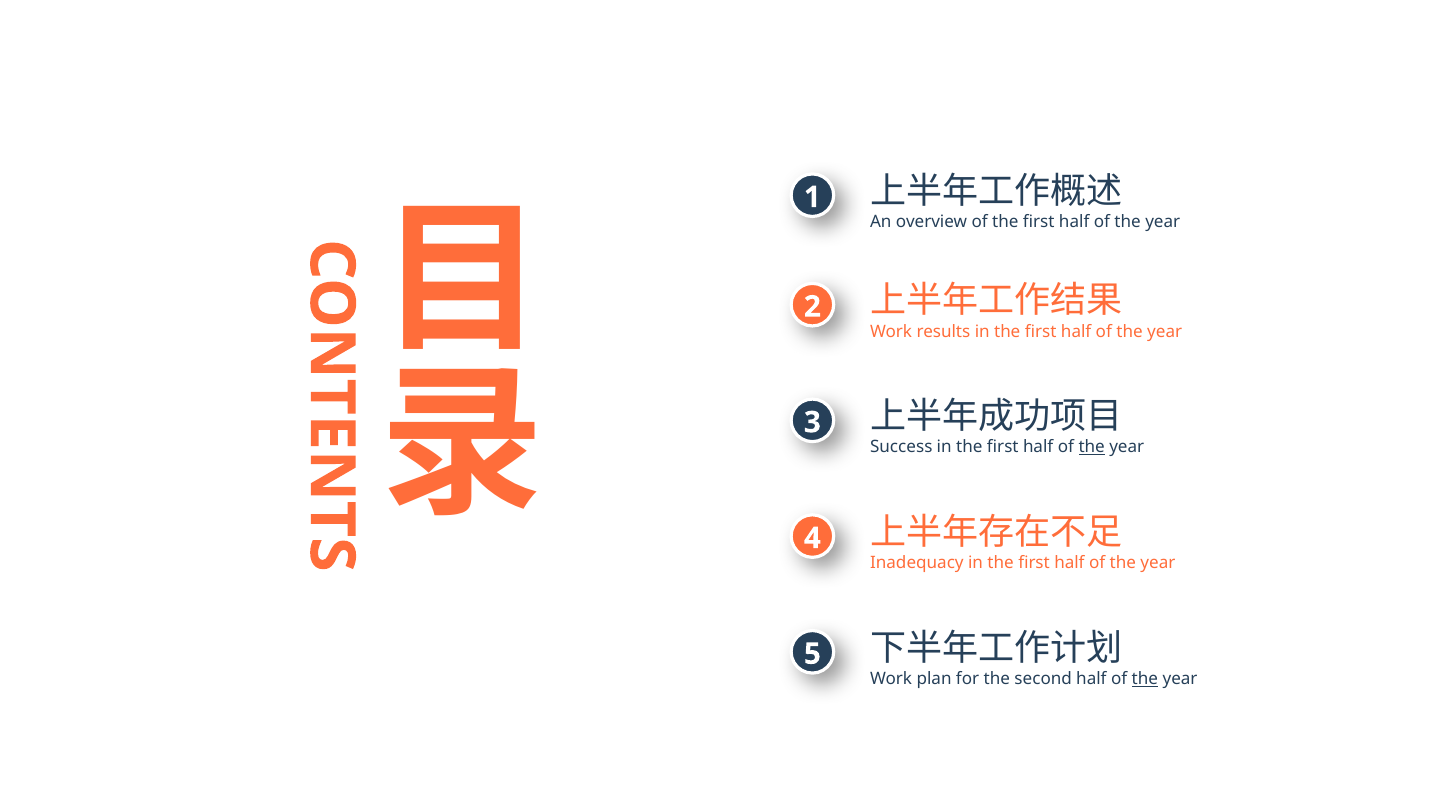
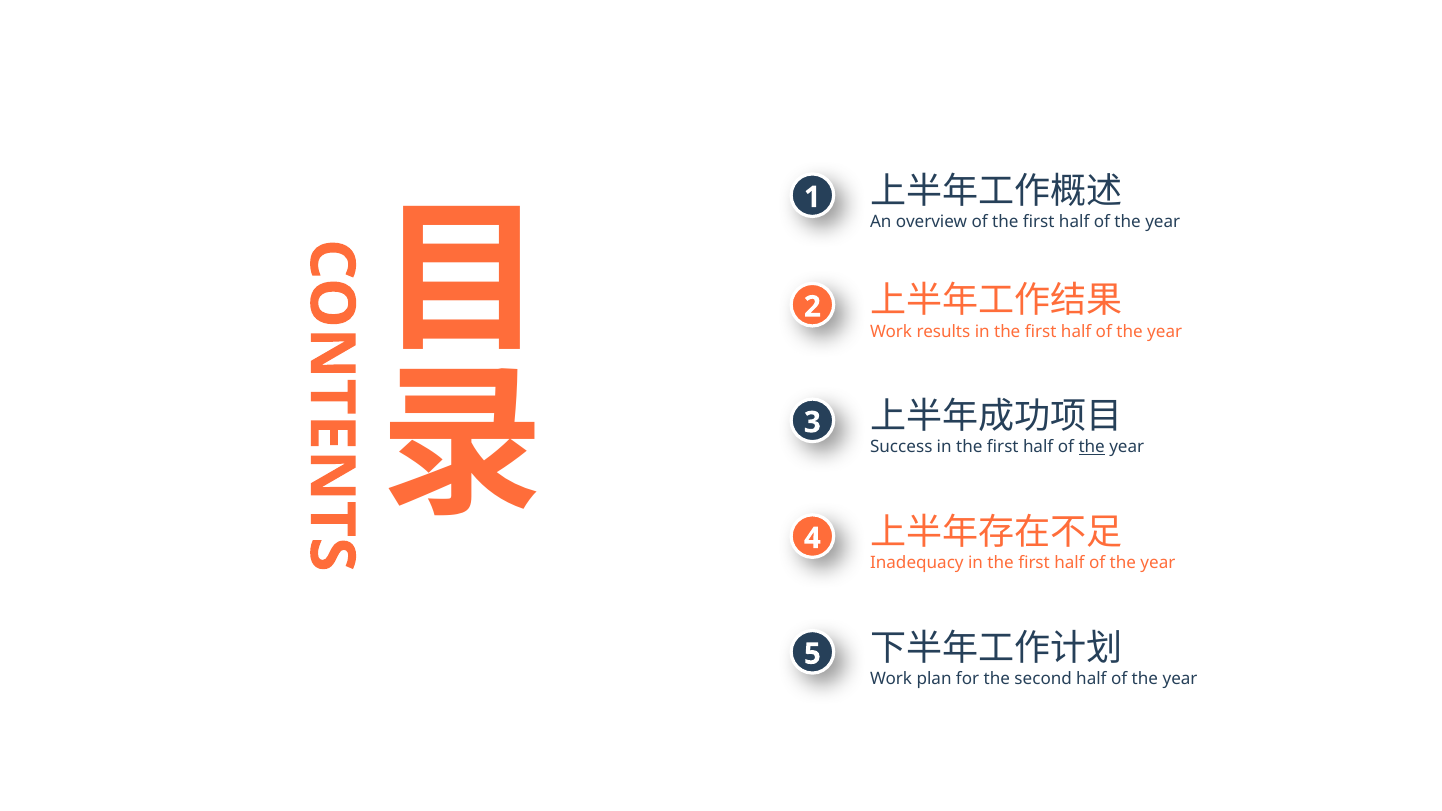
the underline: present -> none (1145, 679)
